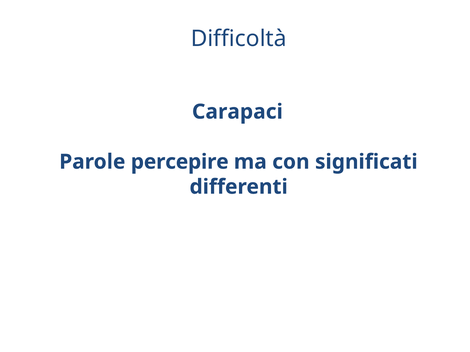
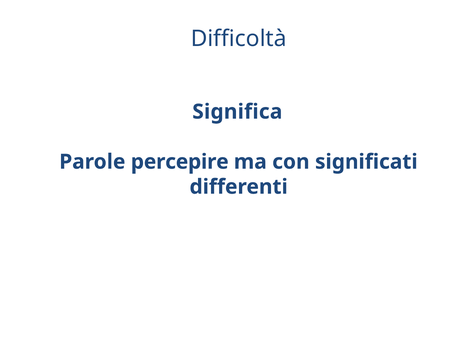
Carapaci: Carapaci -> Significa (237, 112)
